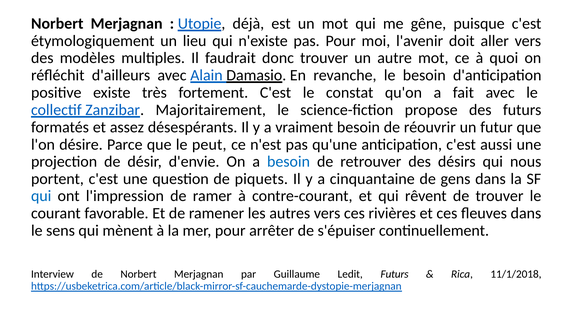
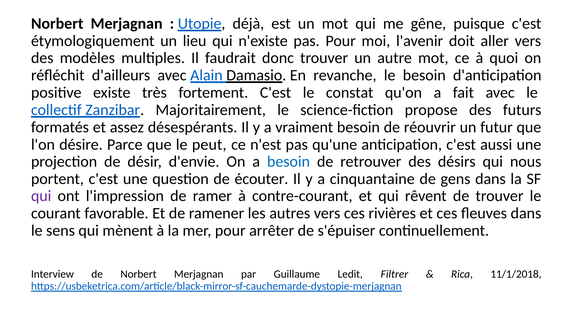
piquets: piquets -> écouter (261, 179)
qui colour: blue -> purple (41, 196)
Ledit Futurs: Futurs -> Filtrer (394, 274)
